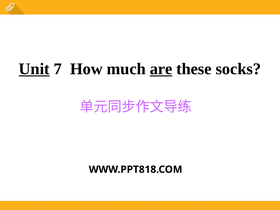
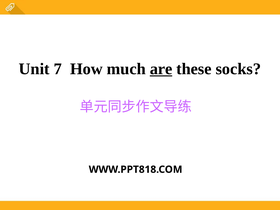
Unit underline: present -> none (34, 69)
